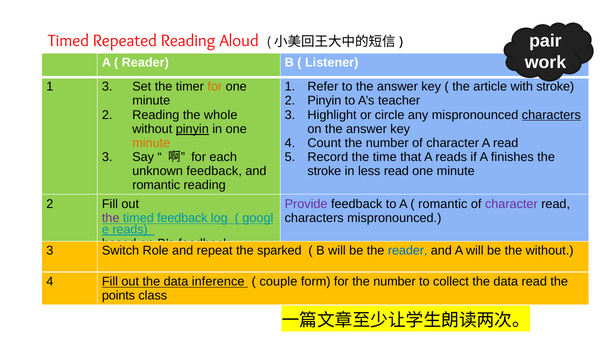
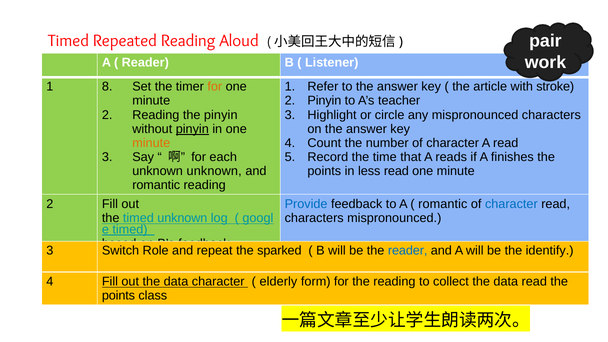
1 3: 3 -> 8 (107, 87)
the whole: whole -> pinyin (221, 115)
characters underline: present -> none (551, 115)
unknown feedback: feedback -> unknown (214, 171)
stroke: stroke -> points (324, 171)
Provide colour: purple -> blue (306, 204)
character colour: purple -> blue (511, 204)
the colour: purple -> black (111, 218)
timed feedback: feedback -> unknown (182, 218)
reads: reads -> timed (130, 229)
the without: without -> identify (550, 251)
data inference: inference -> character (218, 281)
couple: couple -> elderly (278, 281)
for the number: number -> reading (394, 281)
